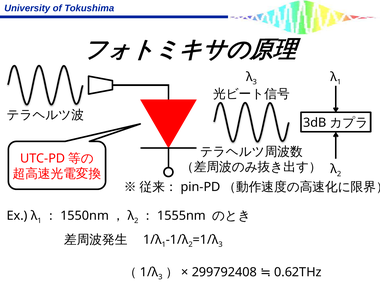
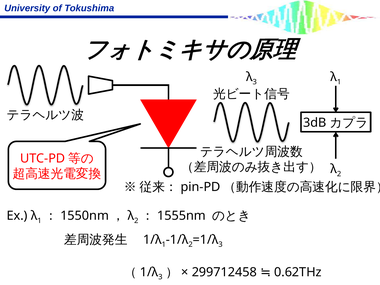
299792408: 299792408 -> 299712458 (224, 272)
